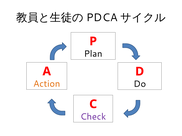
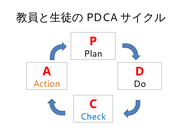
Check colour: purple -> blue (93, 117)
